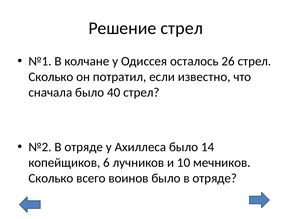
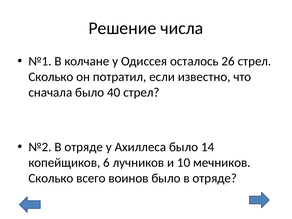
Решение стрел: стрел -> числа (182, 28)
